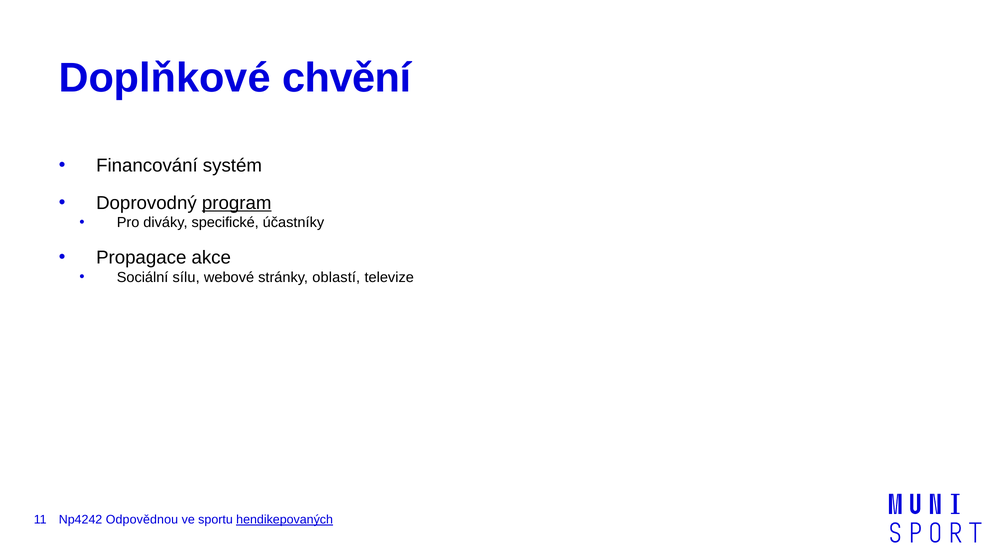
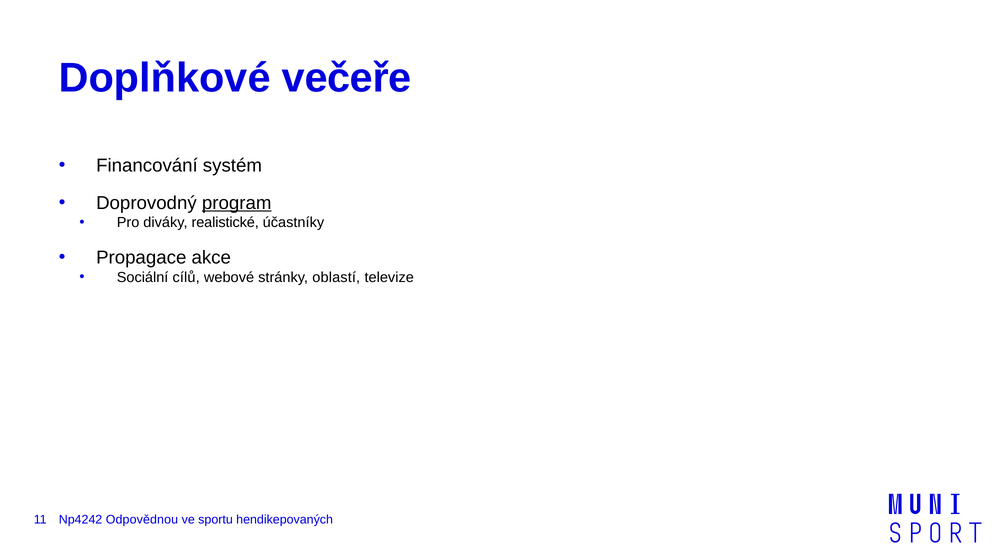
chvění: chvění -> večeře (347, 78)
specifické: specifické -> realistické (225, 223)
sílu: sílu -> cílů (186, 277)
hendikepovaných underline: present -> none (285, 520)
